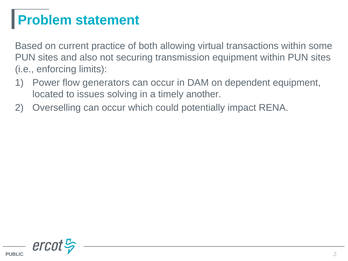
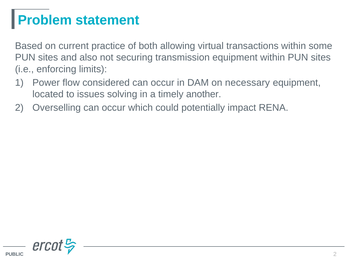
generators: generators -> considered (106, 83)
dependent: dependent -> necessary (247, 83)
